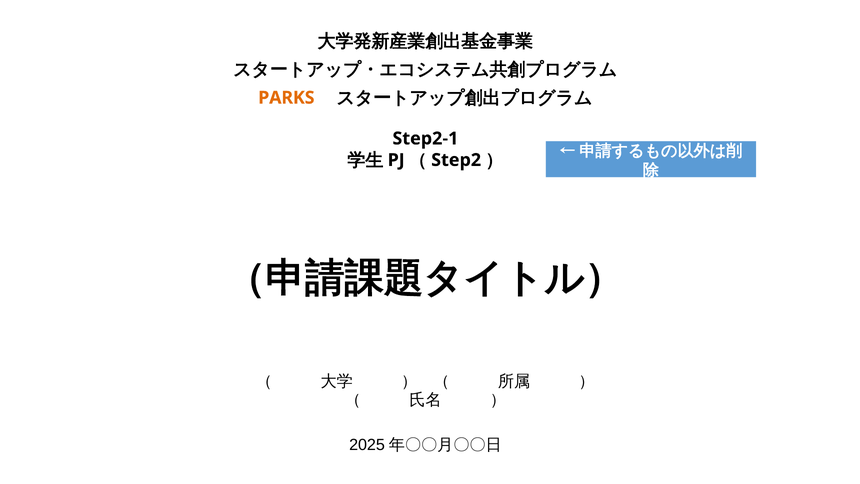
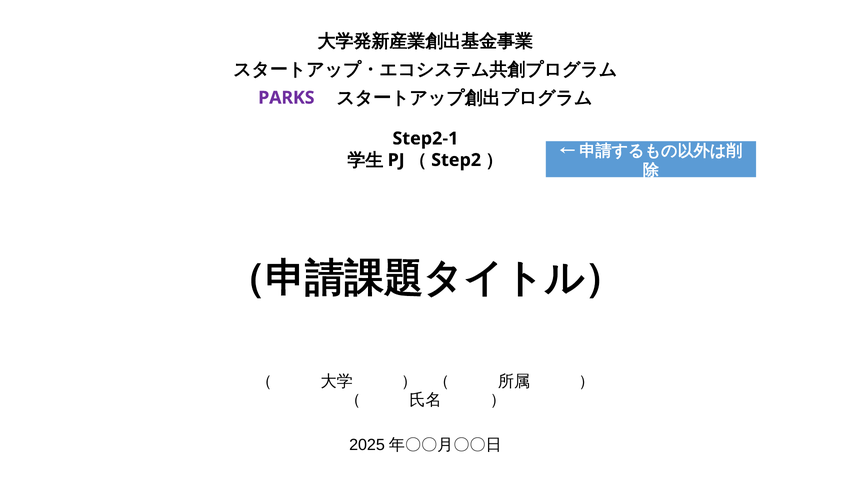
PARKS colour: orange -> purple (286, 98)
